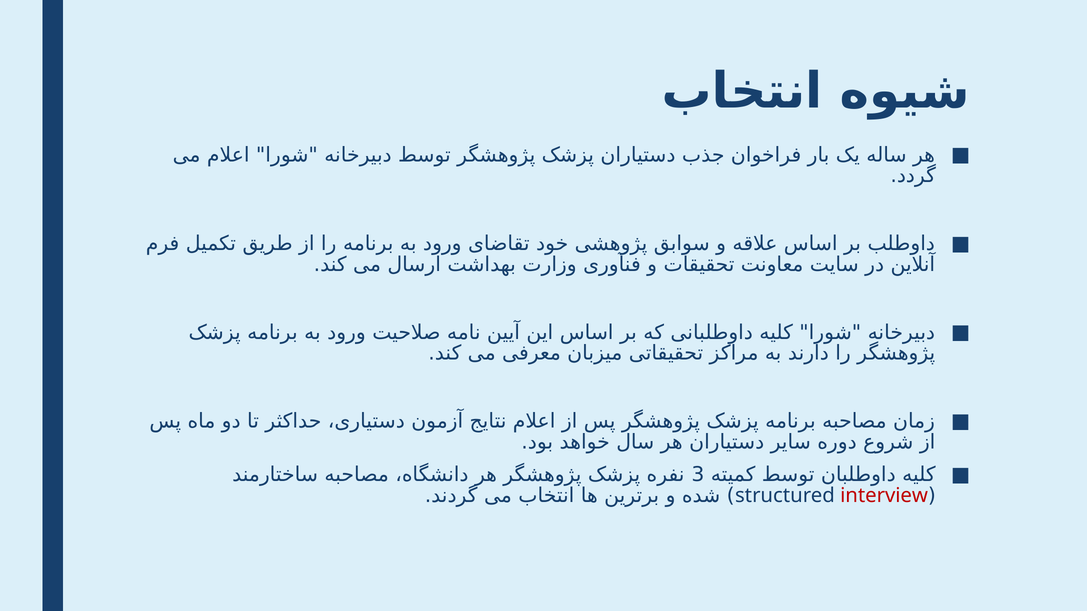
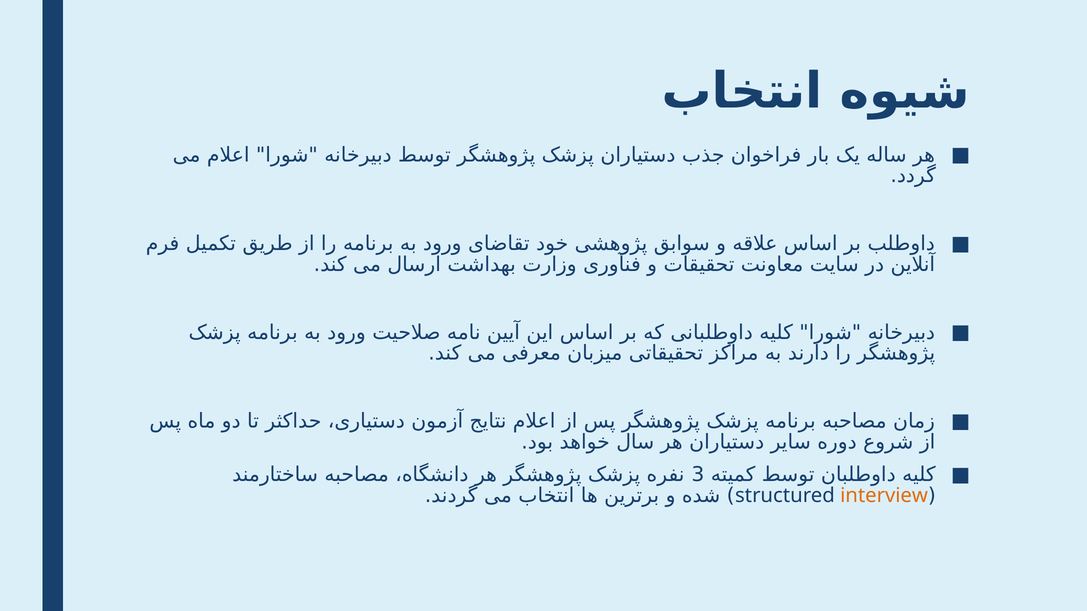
interview colour: red -> orange (884, 496)
